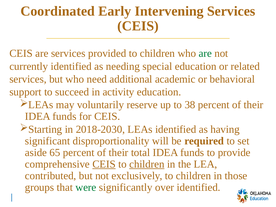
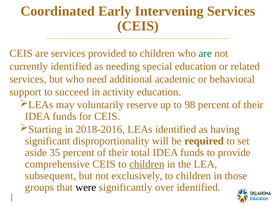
38: 38 -> 98 (190, 105)
2018-2030: 2018-2030 -> 2018-2016 (100, 129)
65: 65 -> 35 (55, 153)
CEIS underline: present -> none (104, 164)
contributed: contributed -> subsequent (51, 176)
were colour: green -> black (86, 187)
